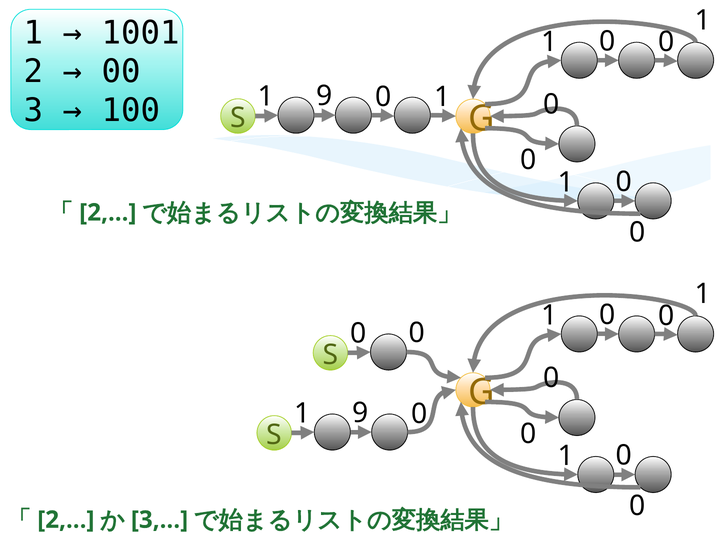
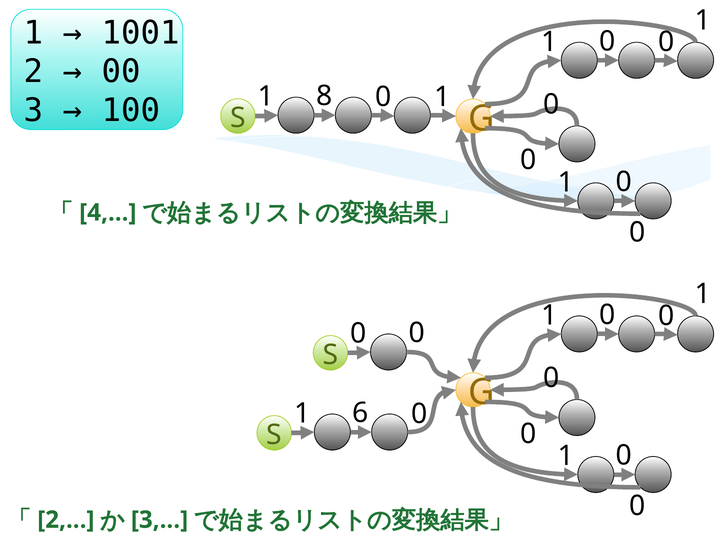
9: 9 -> 8 (324, 96)
2: 2 -> 4 (108, 213)
9: 9 -> 6 (361, 413)
